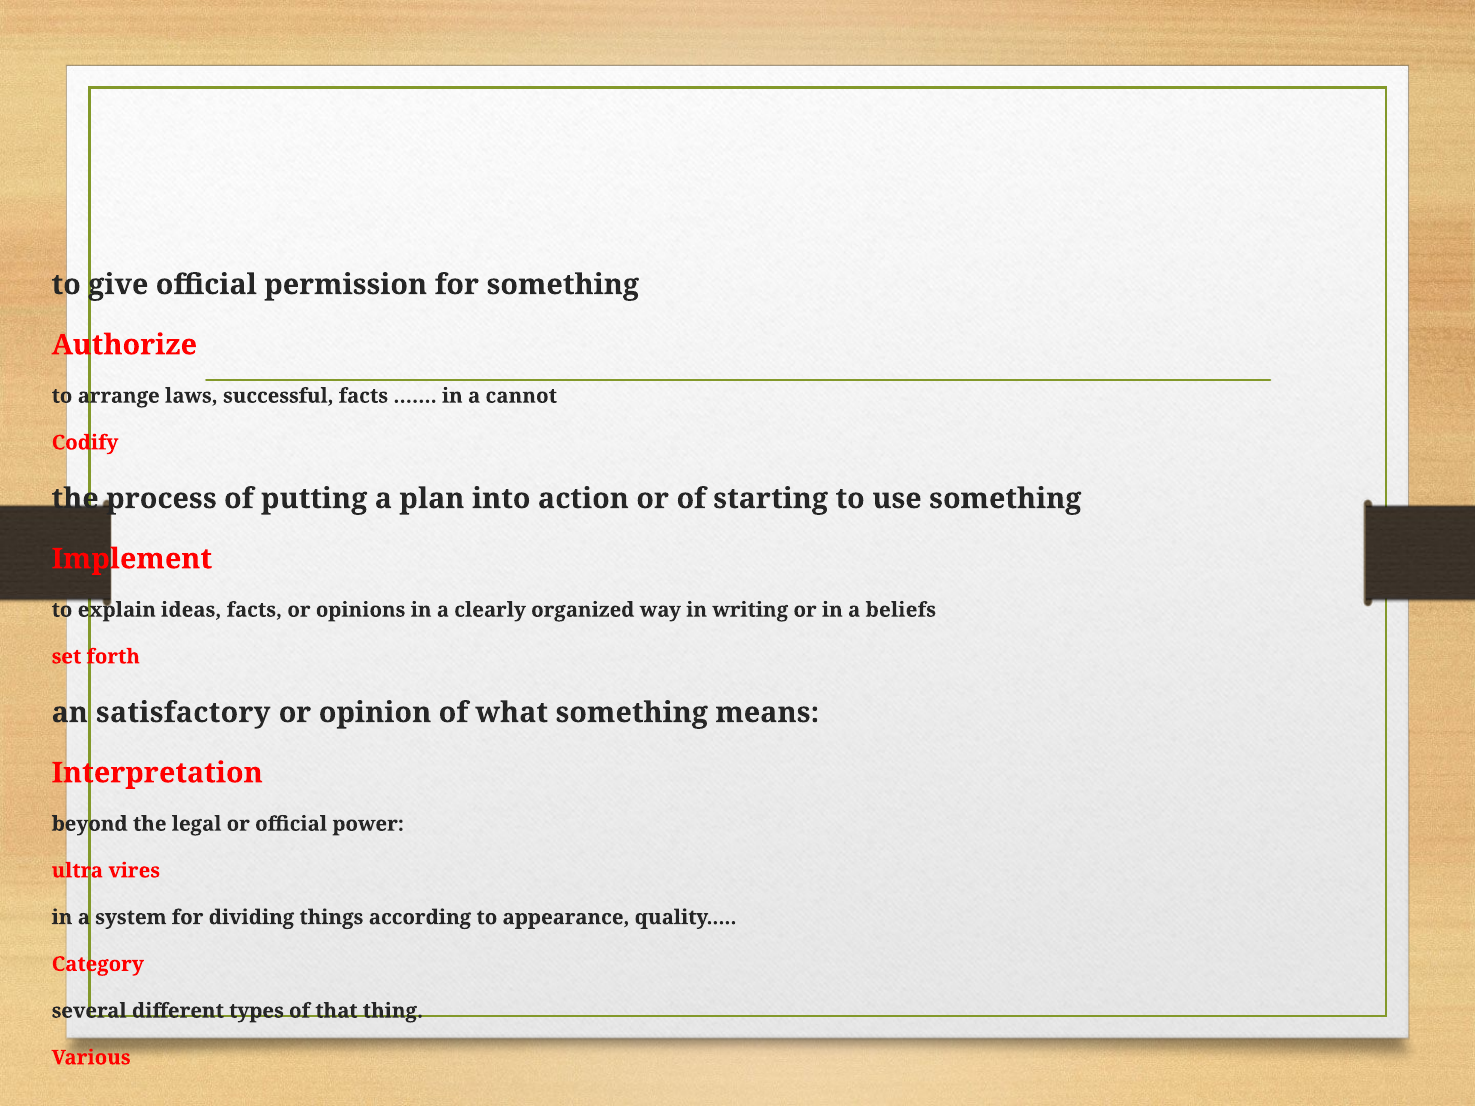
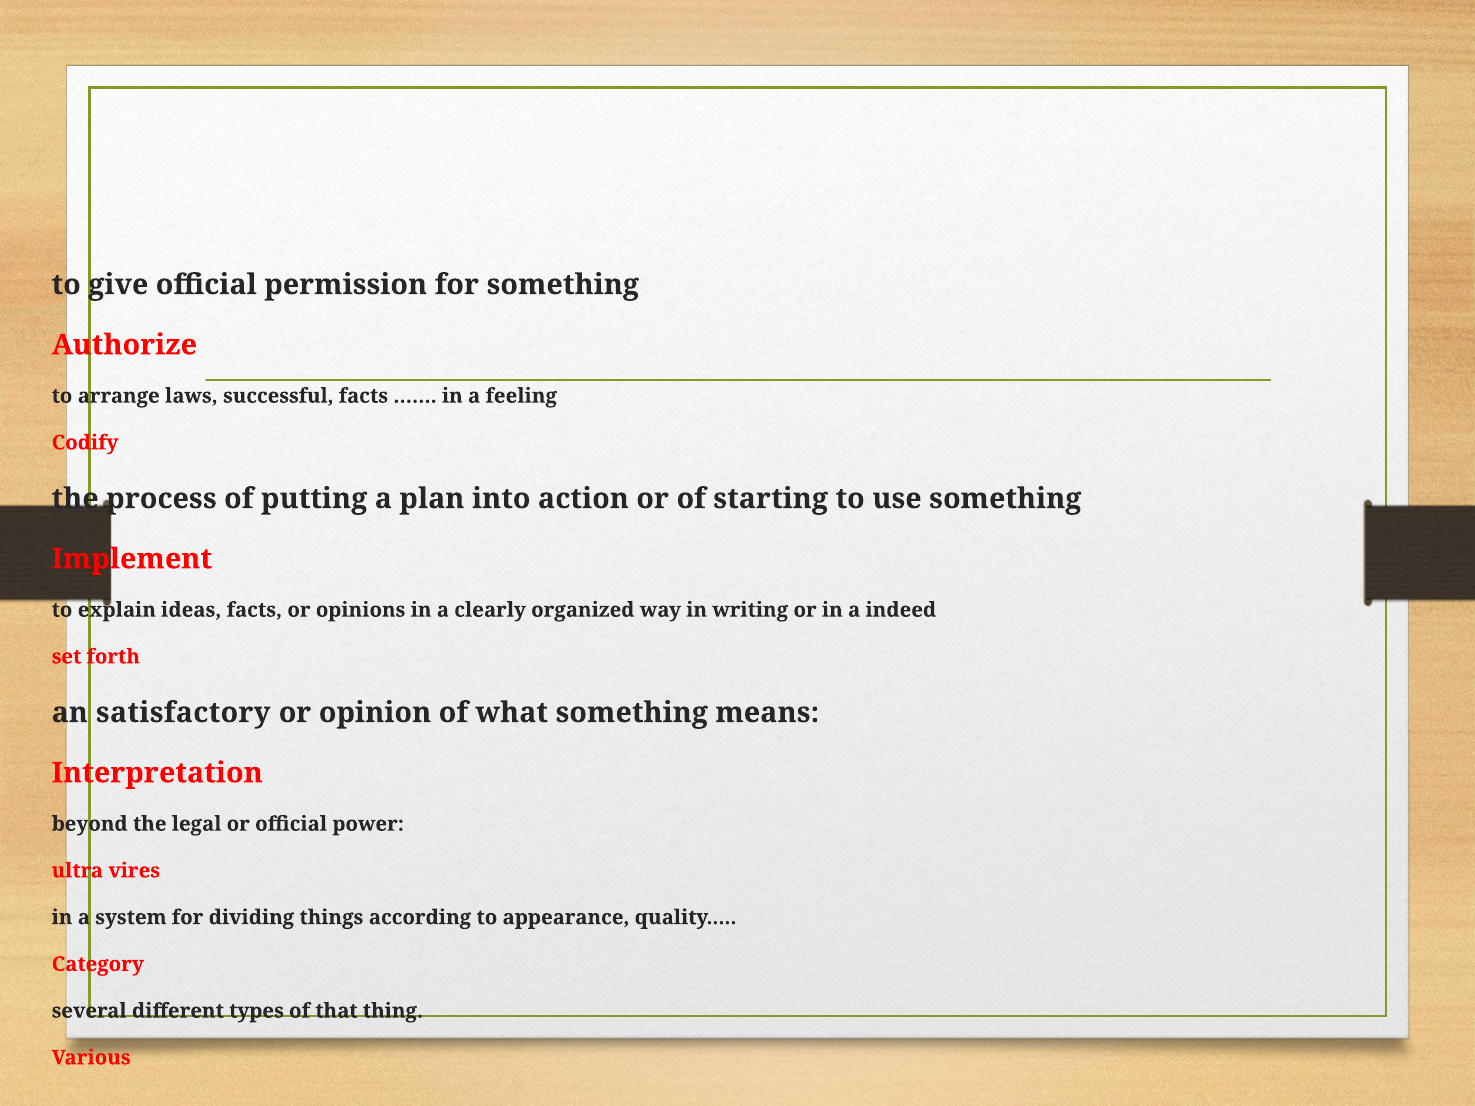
cannot: cannot -> feeling (521, 396)
beliefs: beliefs -> indeed (901, 610)
